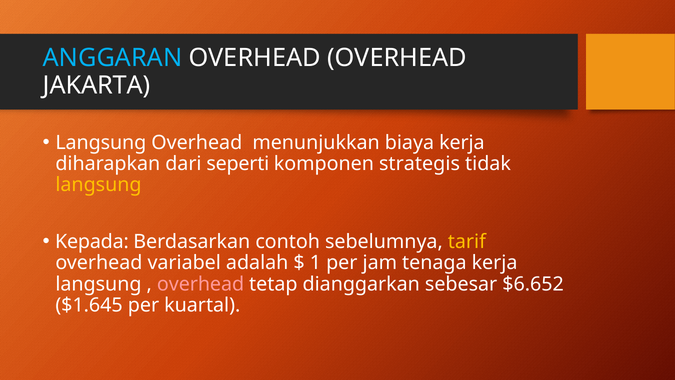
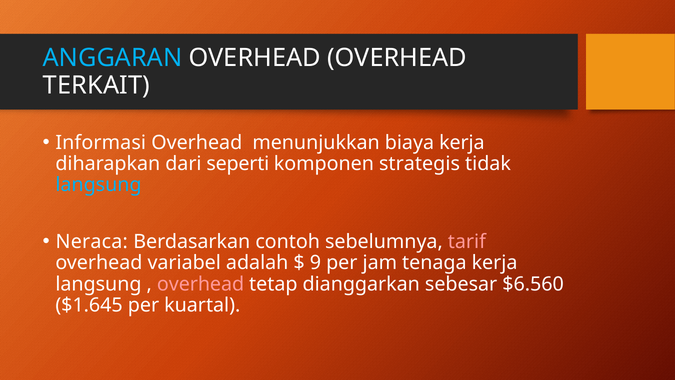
JAKARTA: JAKARTA -> TERKAIT (96, 85)
Langsung: Langsung -> Informasi (101, 142)
langsung colour: yellow -> light blue (98, 185)
Kepada: Kepada -> Neraca (92, 241)
tarif colour: yellow -> pink (467, 241)
1: 1 -> 9 (315, 263)
$6.652: $6.652 -> $6.560 (533, 284)
